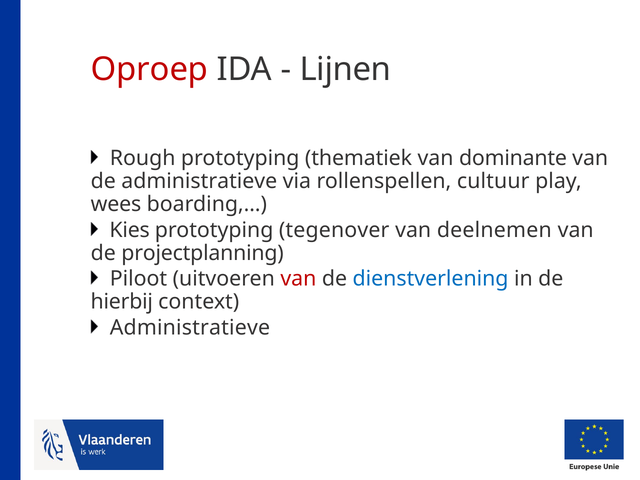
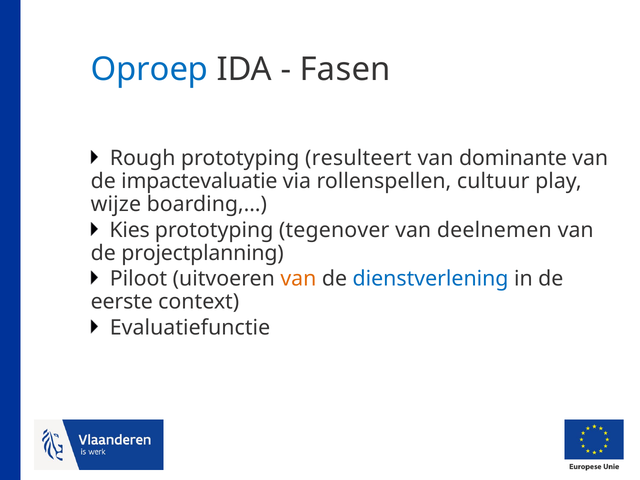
Oproep colour: red -> blue (149, 69)
Lijnen: Lijnen -> Fasen (345, 69)
thematiek: thematiek -> resulteert (358, 158)
de administratieve: administratieve -> impactevaluatie (199, 181)
wees: wees -> wijze (116, 204)
van colour: red -> orange (298, 279)
hierbij: hierbij -> eerste (122, 302)
Administratieve: Administratieve -> Evaluatiefunctie (190, 328)
